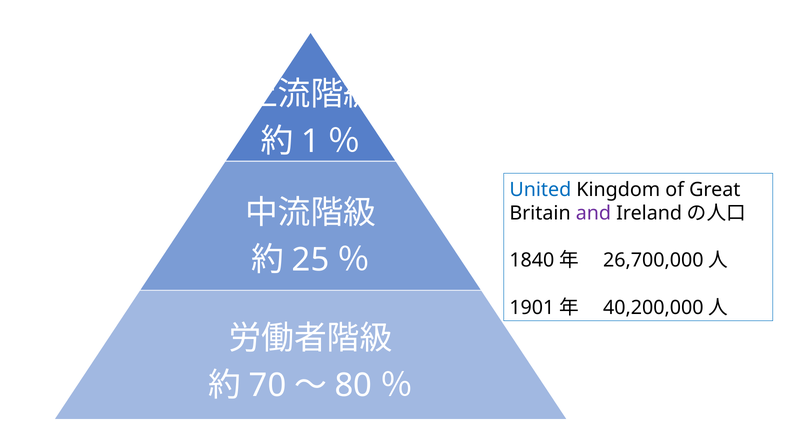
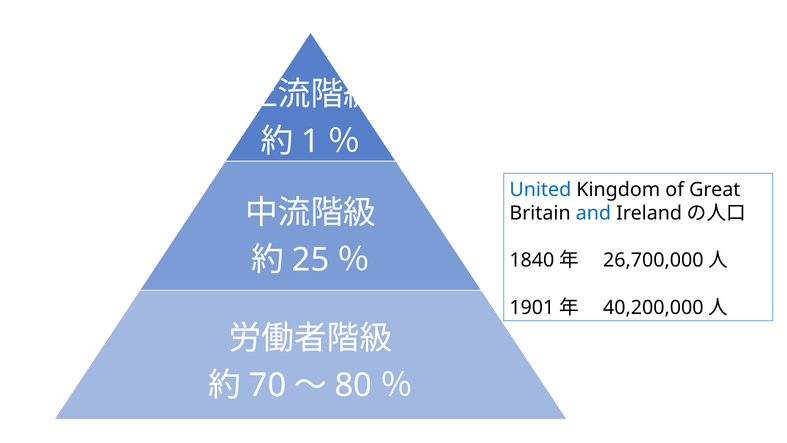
and colour: purple -> blue (593, 213)
